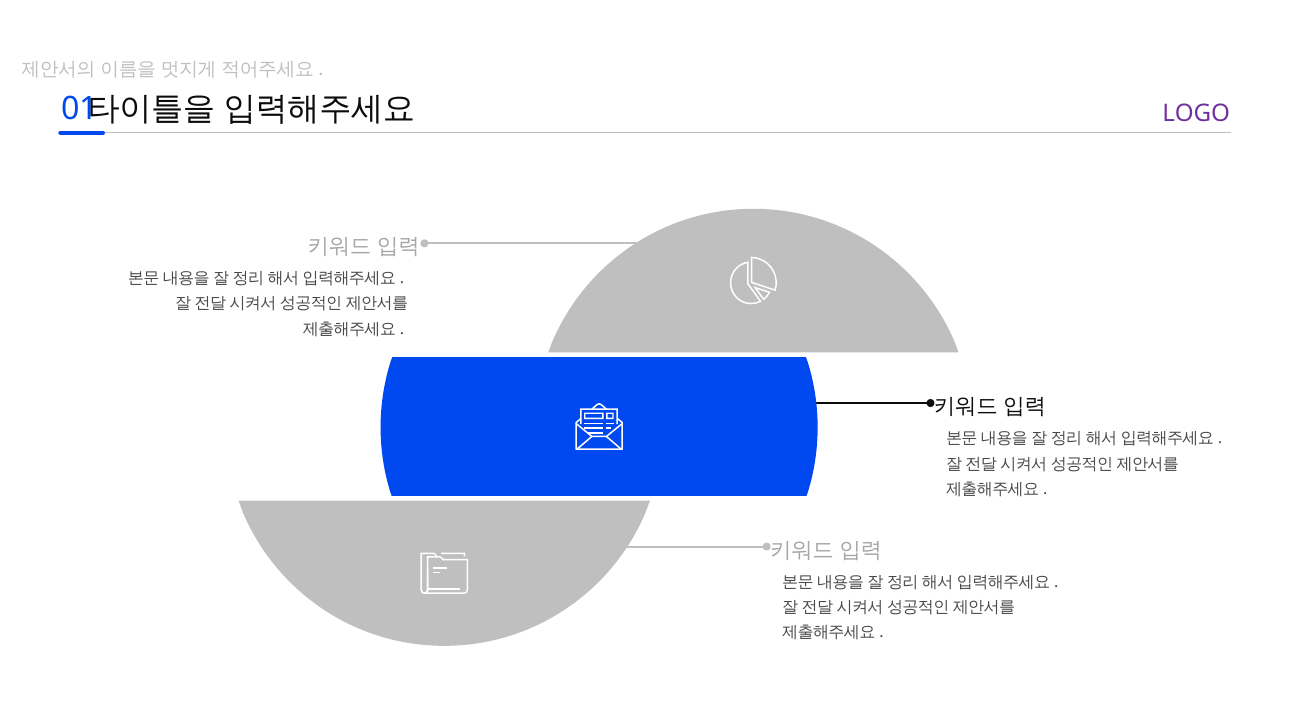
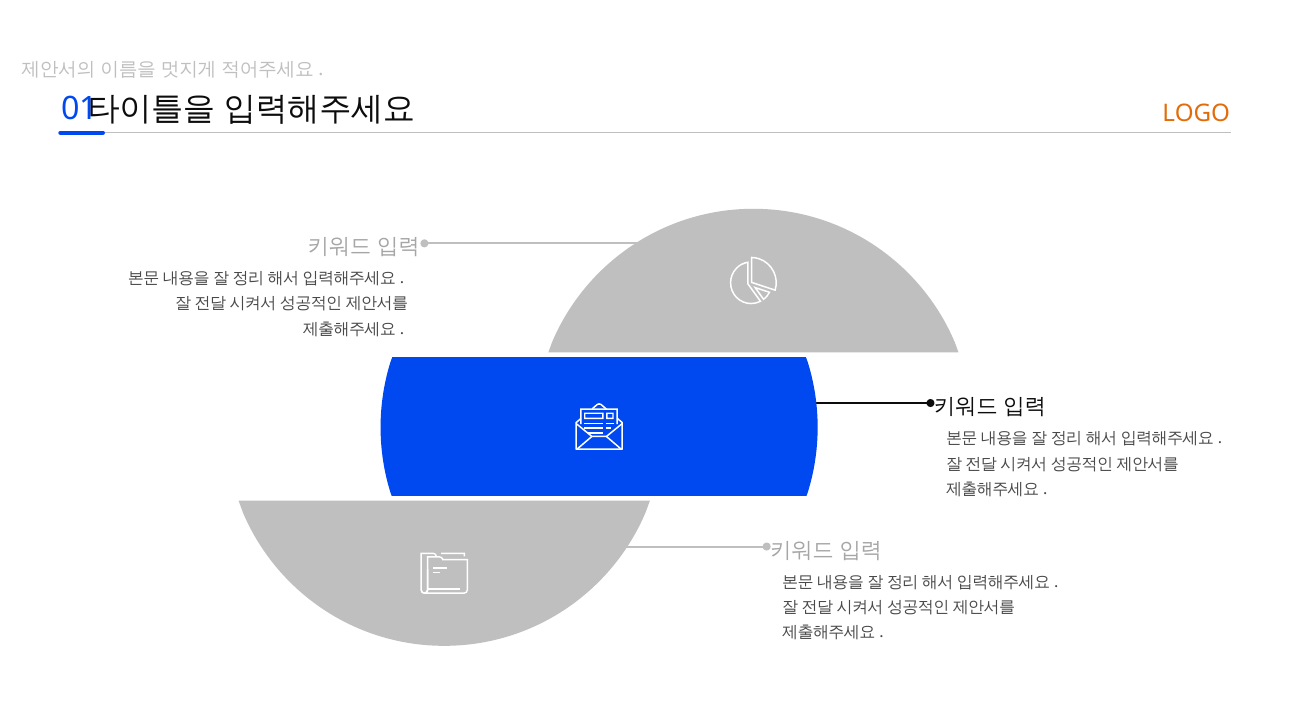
LOGO colour: purple -> orange (1196, 113)
